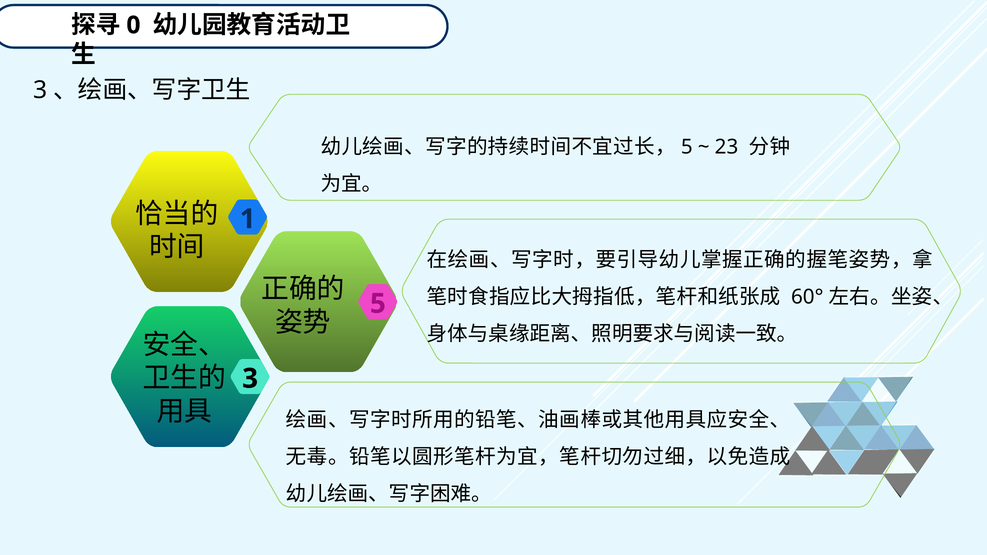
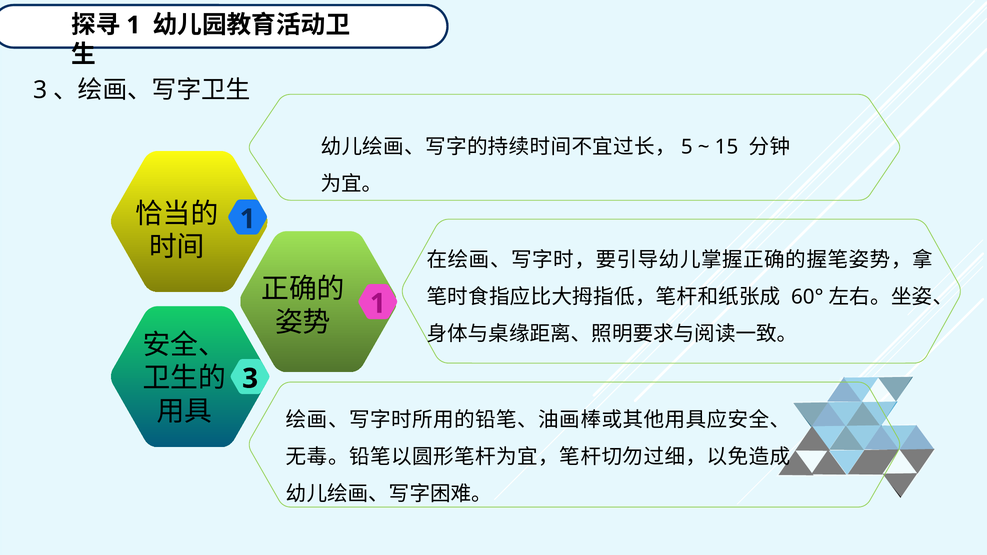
0: 0 -> 1 (133, 25)
23: 23 -> 15 (727, 147)
5: 5 -> 1 (378, 304)
